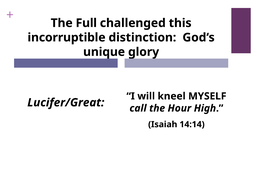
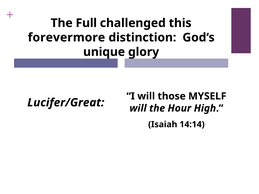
incorruptible: incorruptible -> forevermore (66, 38)
kneel: kneel -> those (172, 96)
call: call -> will (138, 108)
